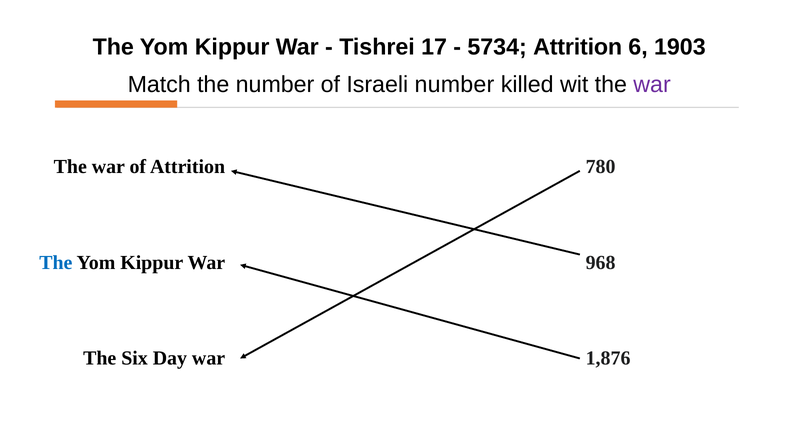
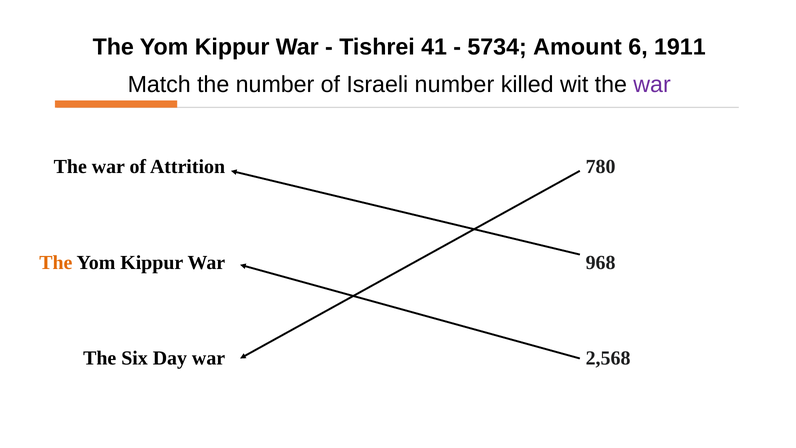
17: 17 -> 41 (434, 47)
5734 Attrition: Attrition -> Amount (577, 47)
1903: 1903 -> 1911 (680, 47)
The colour: blue -> orange (56, 262)
1,876: 1,876 -> 2,568 (608, 358)
